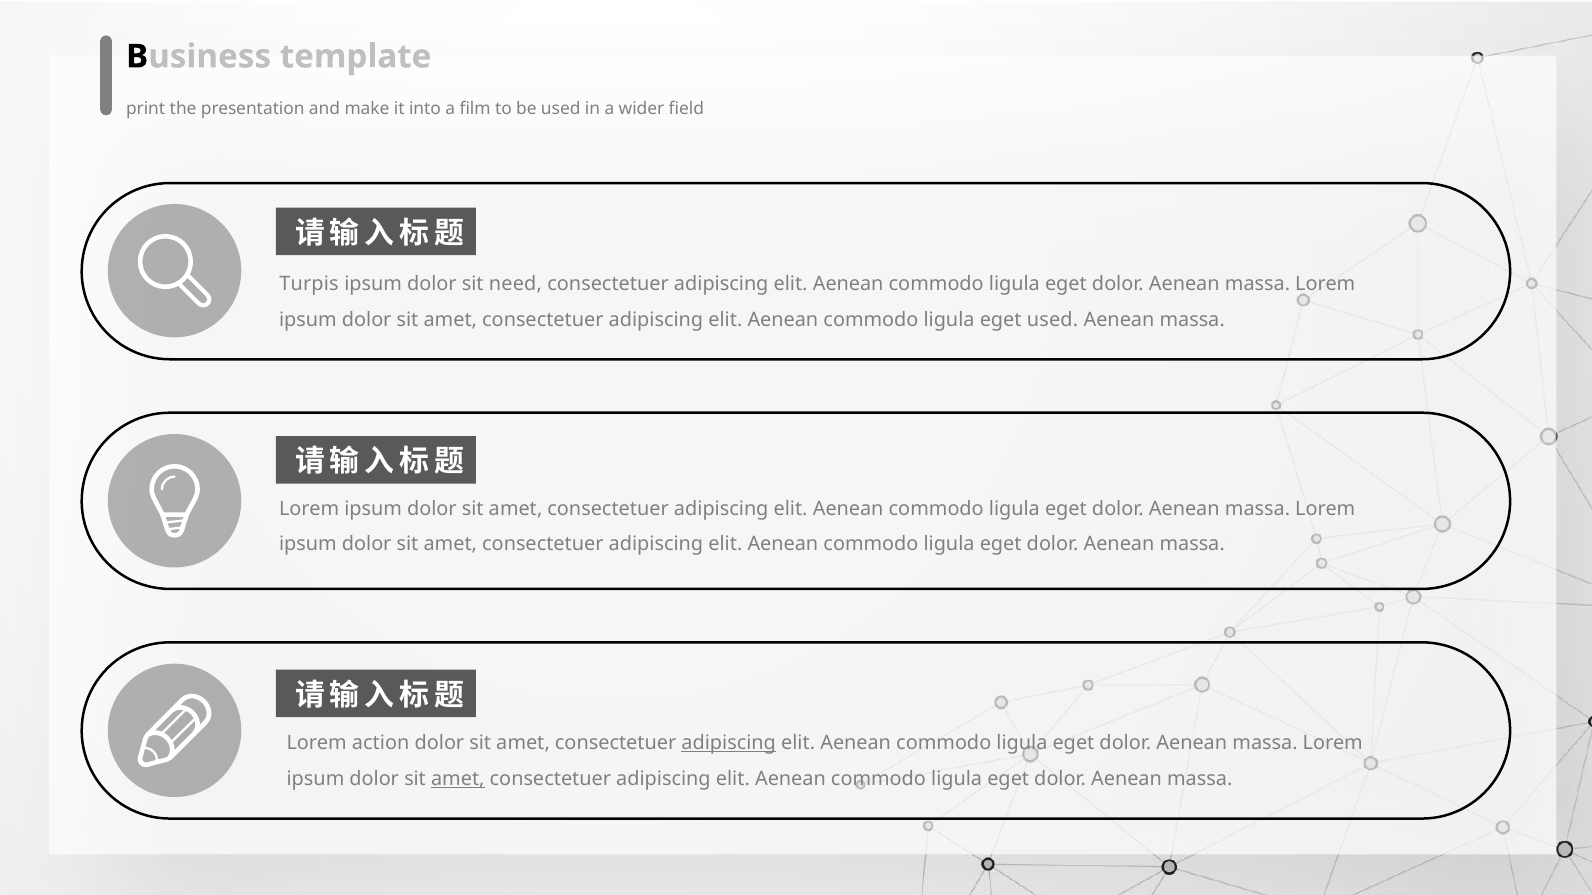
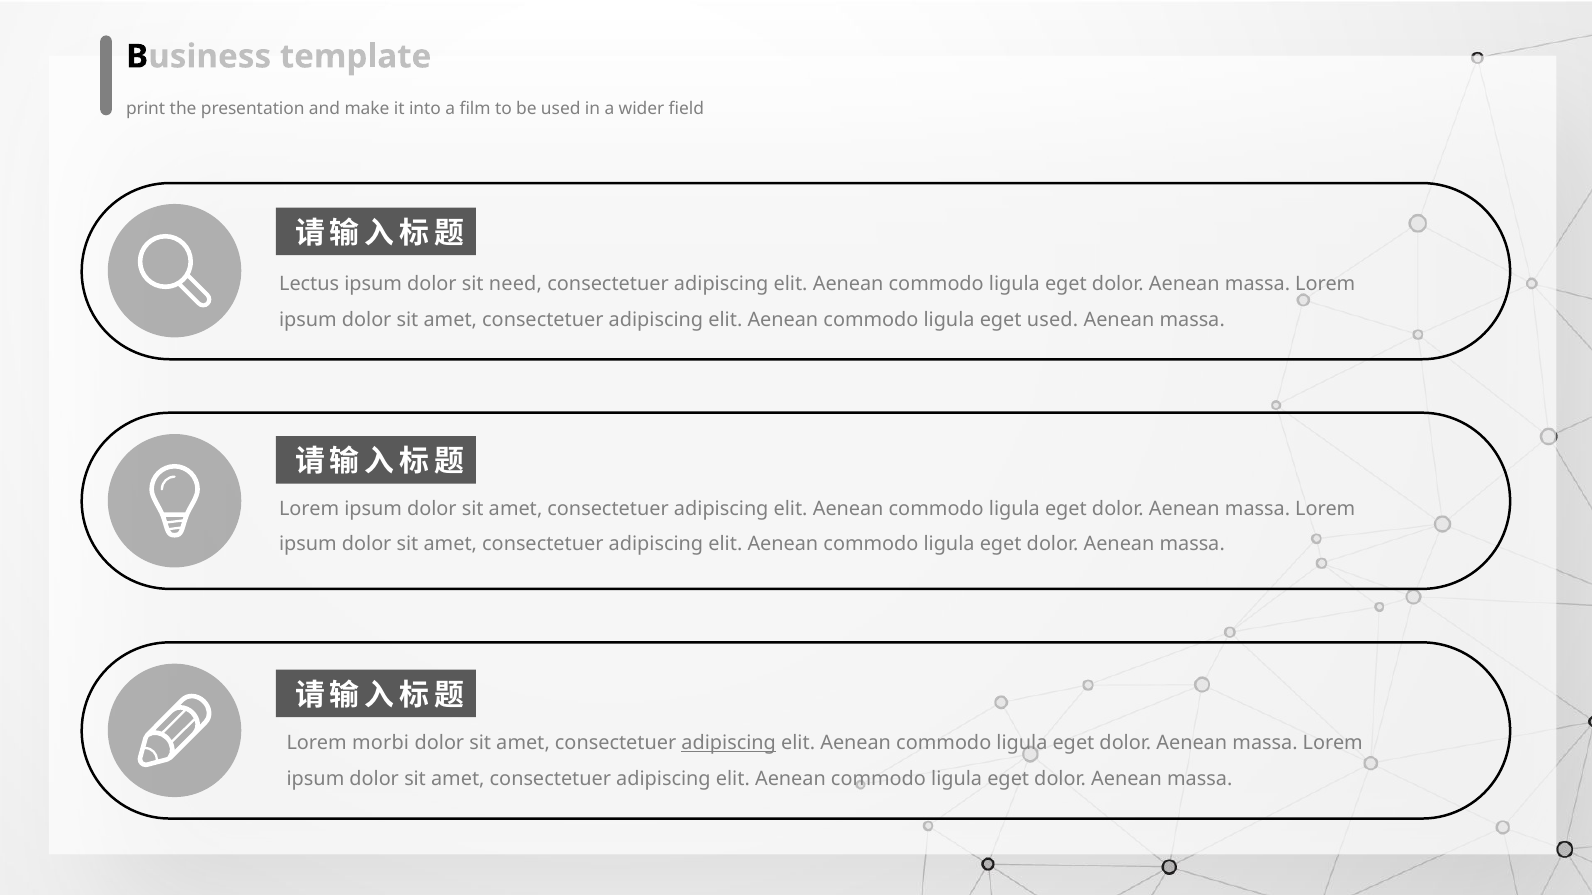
Turpis: Turpis -> Lectus (309, 284)
action: action -> morbi (381, 743)
amet underline: present -> none (458, 779)
